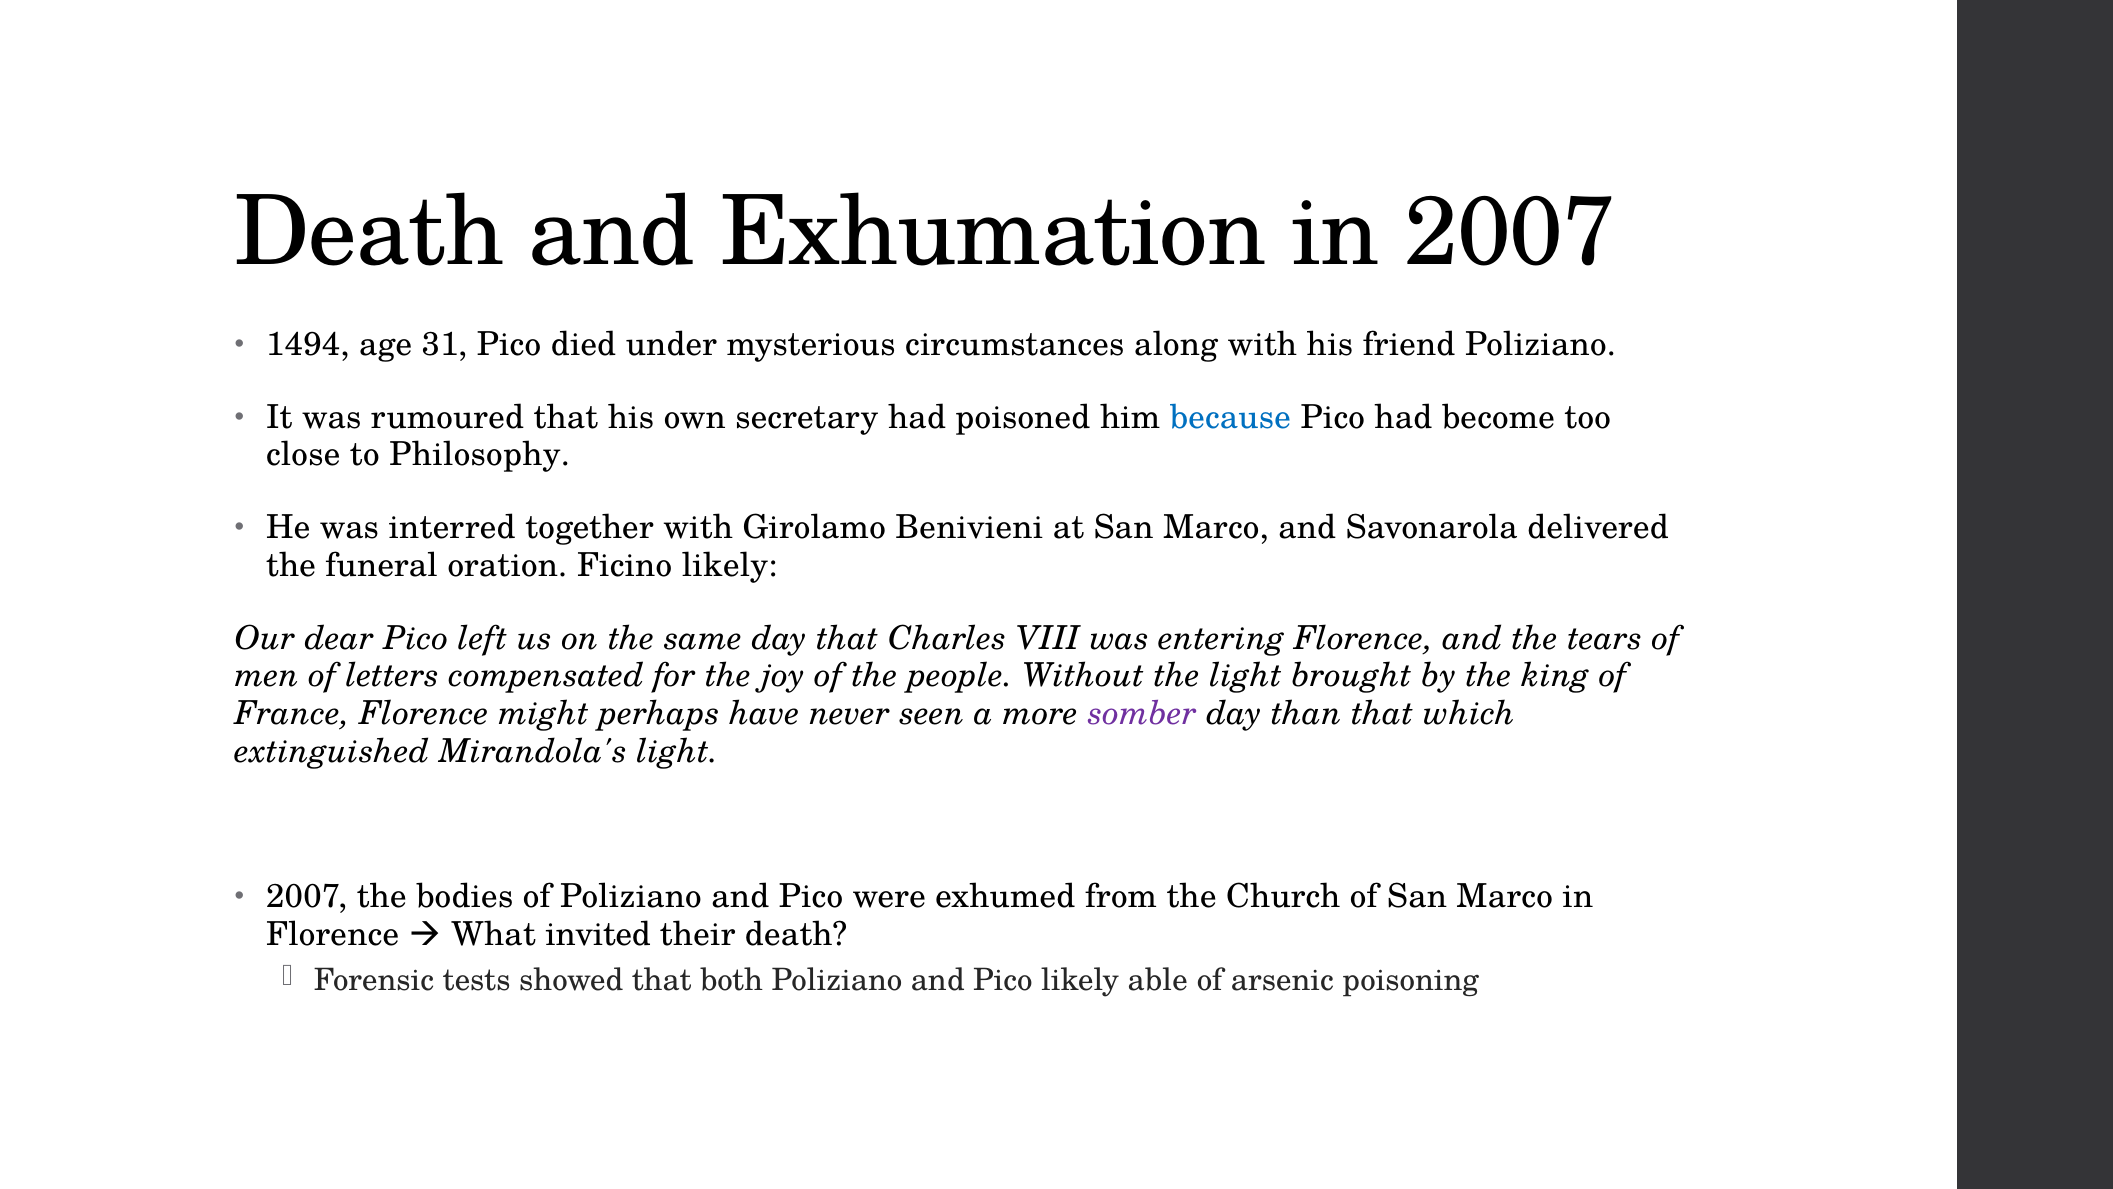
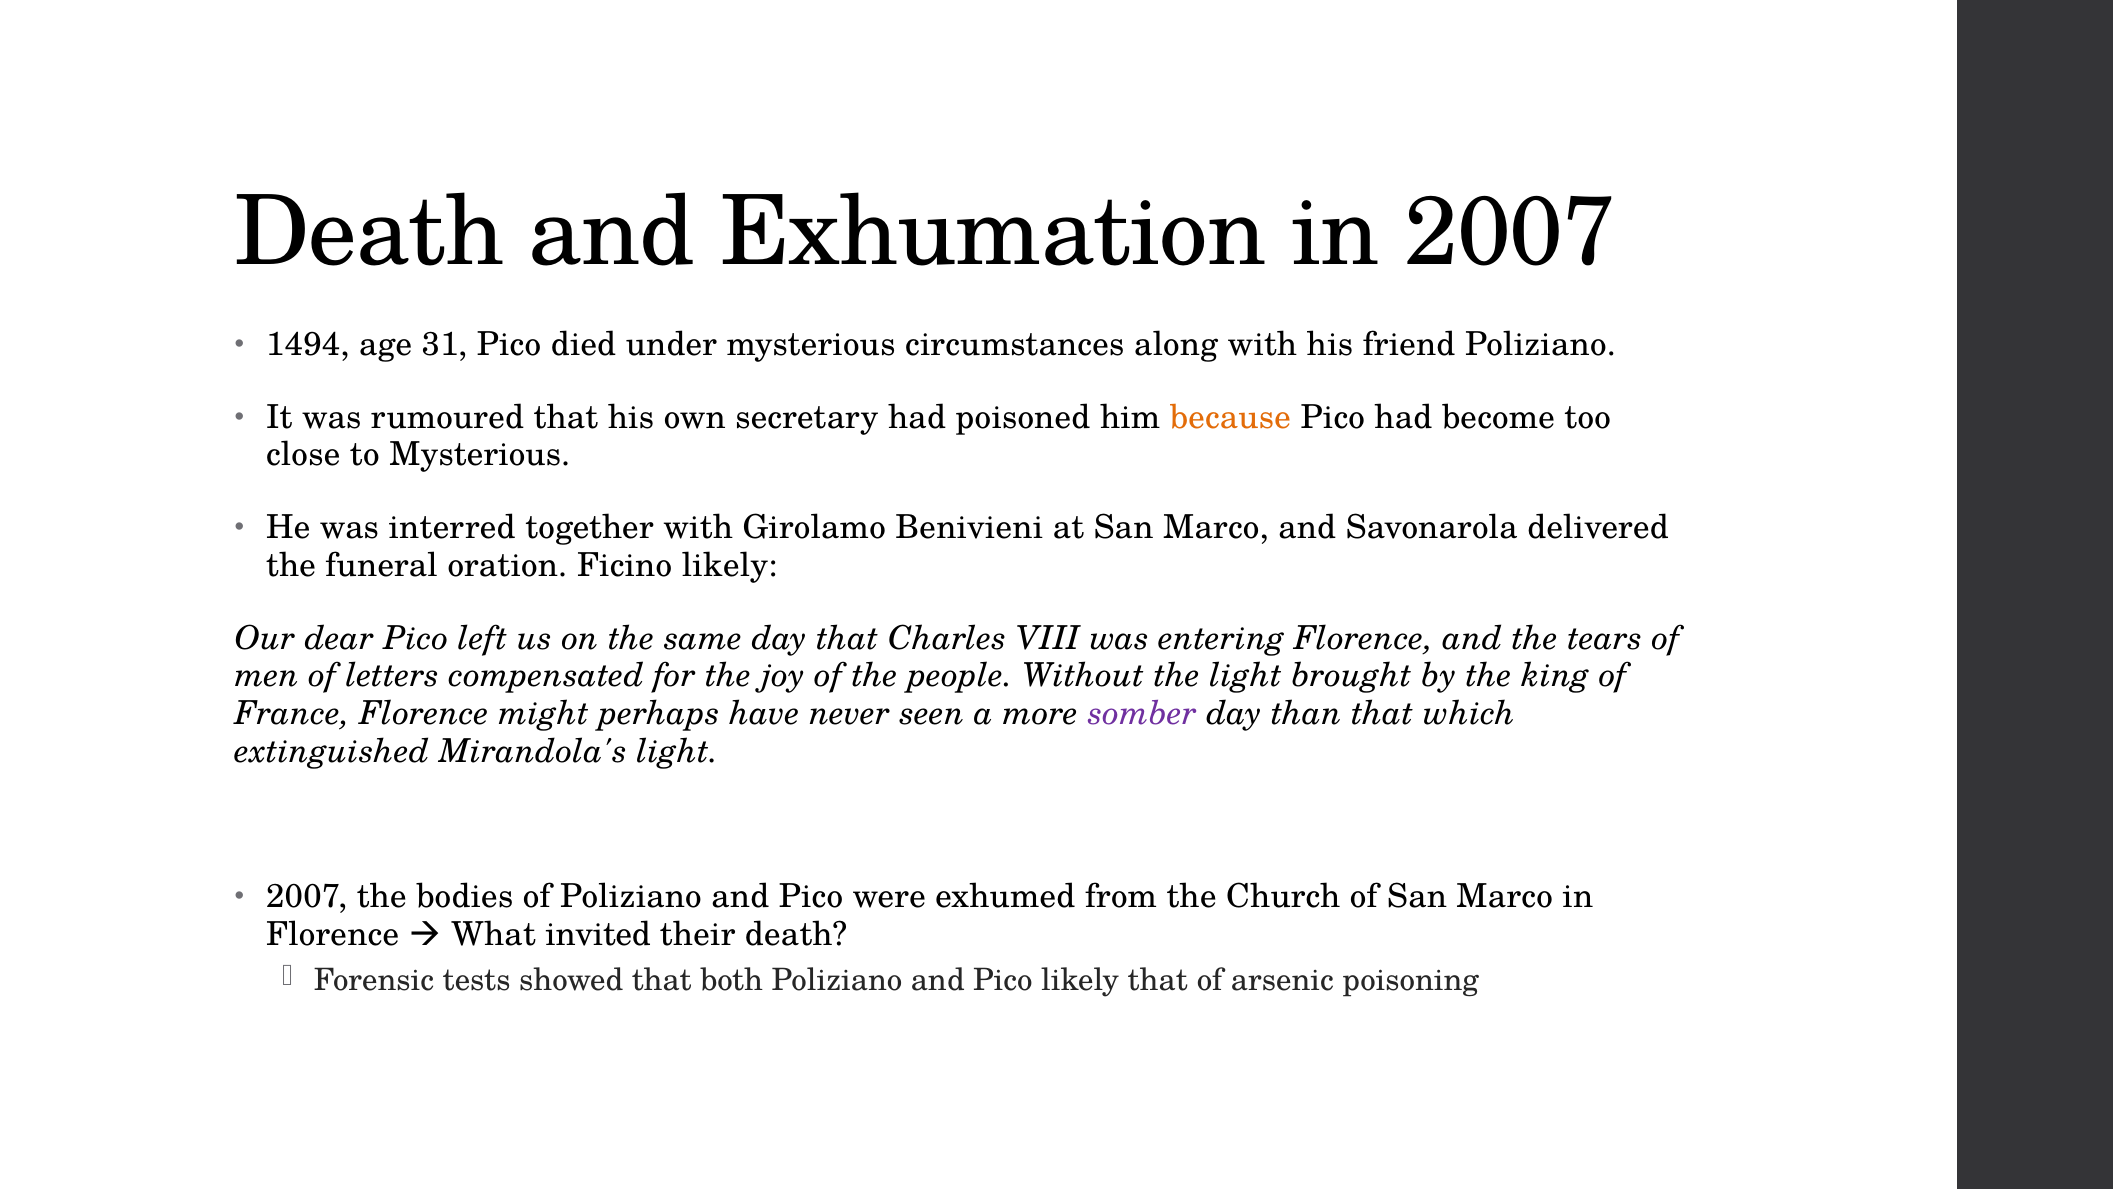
because colour: blue -> orange (1230, 417)
to Philosophy: Philosophy -> Mysterious (480, 455)
likely able: able -> that (1158, 980)
